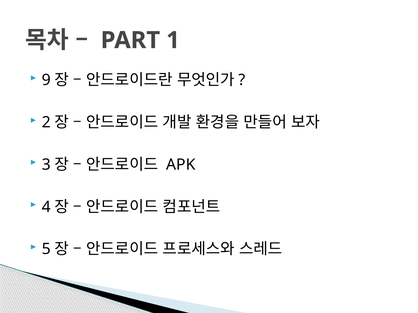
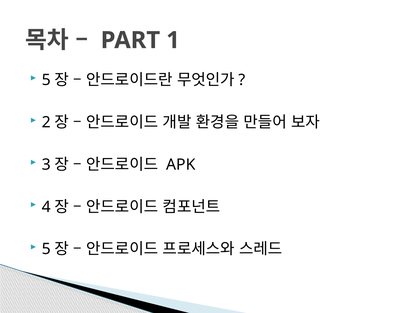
9: 9 -> 5 (46, 80)
